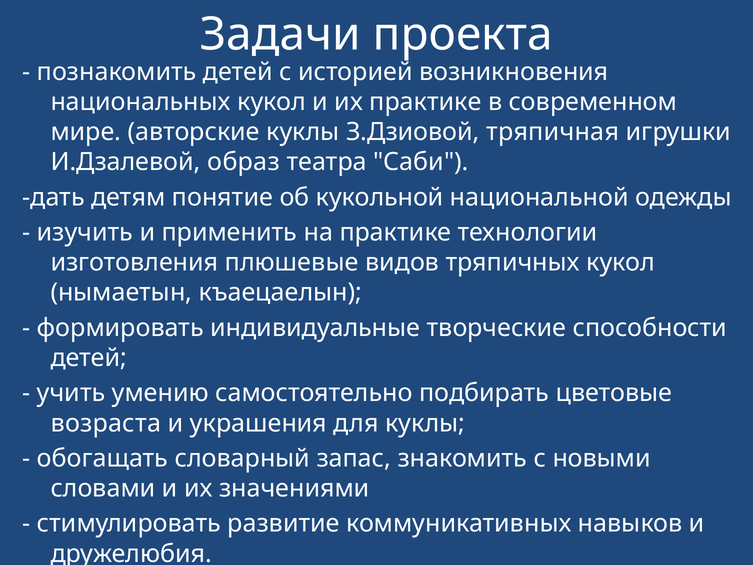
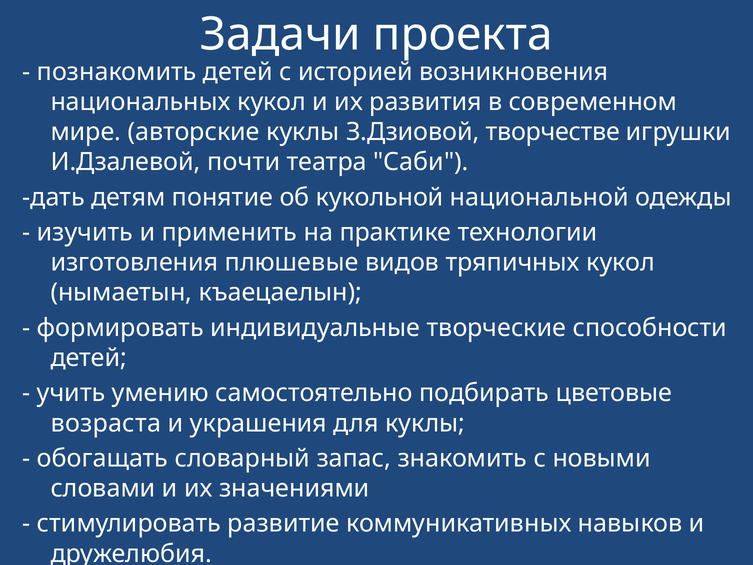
их практике: практике -> развития (426, 102)
тряпичная: тряпичная -> творчестве (553, 132)
образ: образ -> почти (244, 162)
